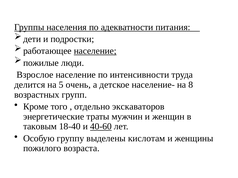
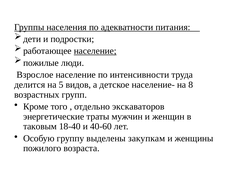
очень: очень -> видов (78, 85)
40-60 underline: present -> none (101, 127)
кислотам: кислотам -> закупкам (147, 139)
